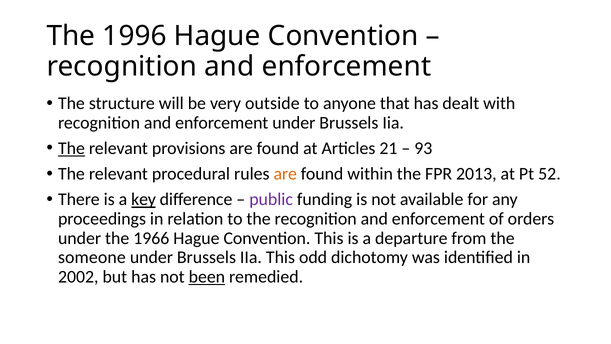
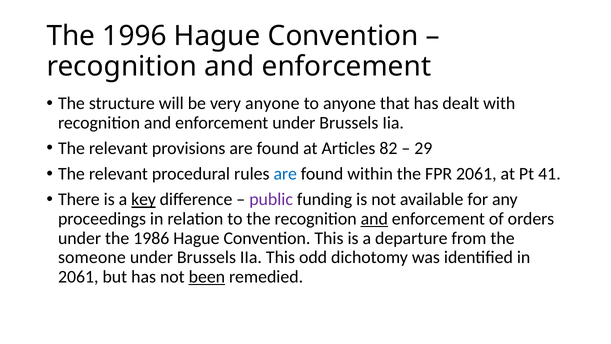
very outside: outside -> anyone (272, 103)
The underline: present -> none (71, 148)
21: 21 -> 82 (388, 148)
93: 93 -> 29 (423, 148)
are colour: orange -> blue (285, 174)
FPR 2013: 2013 -> 2061 (476, 174)
52: 52 -> 41 (549, 174)
and underline: none -> present (374, 219)
1966: 1966 -> 1986 (151, 238)
2002: 2002 -> 2061 (78, 276)
